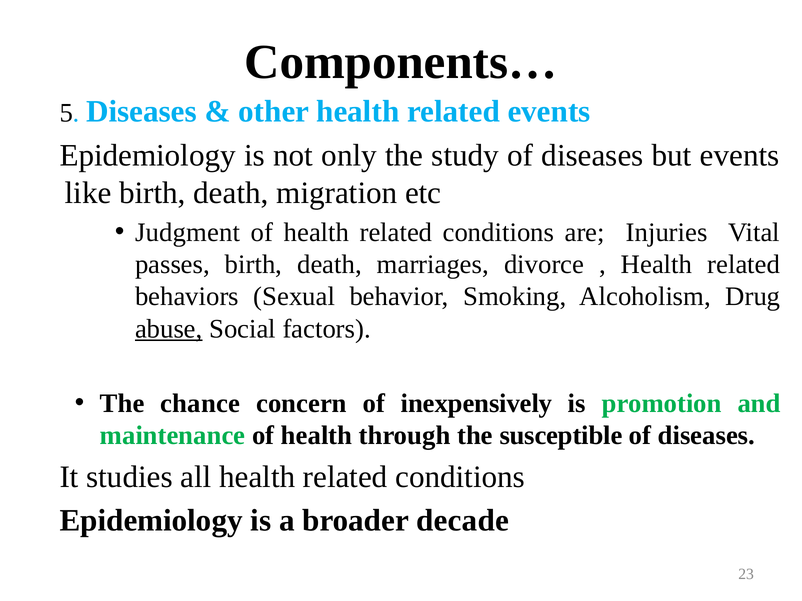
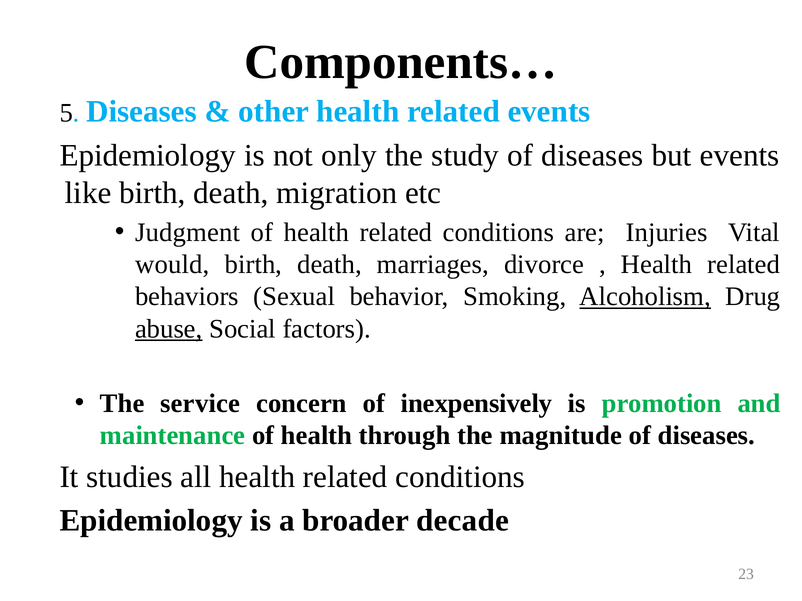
passes: passes -> would (172, 265)
Alcoholism underline: none -> present (645, 297)
chance: chance -> service (200, 404)
susceptible: susceptible -> magnitude (561, 436)
